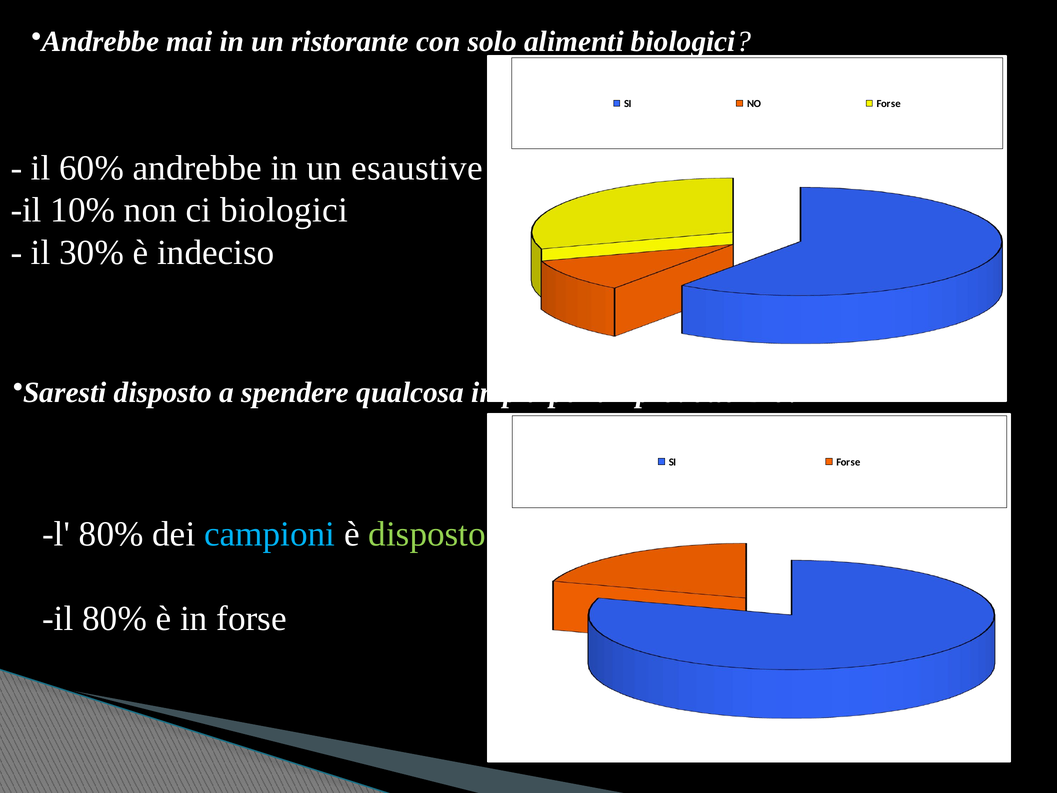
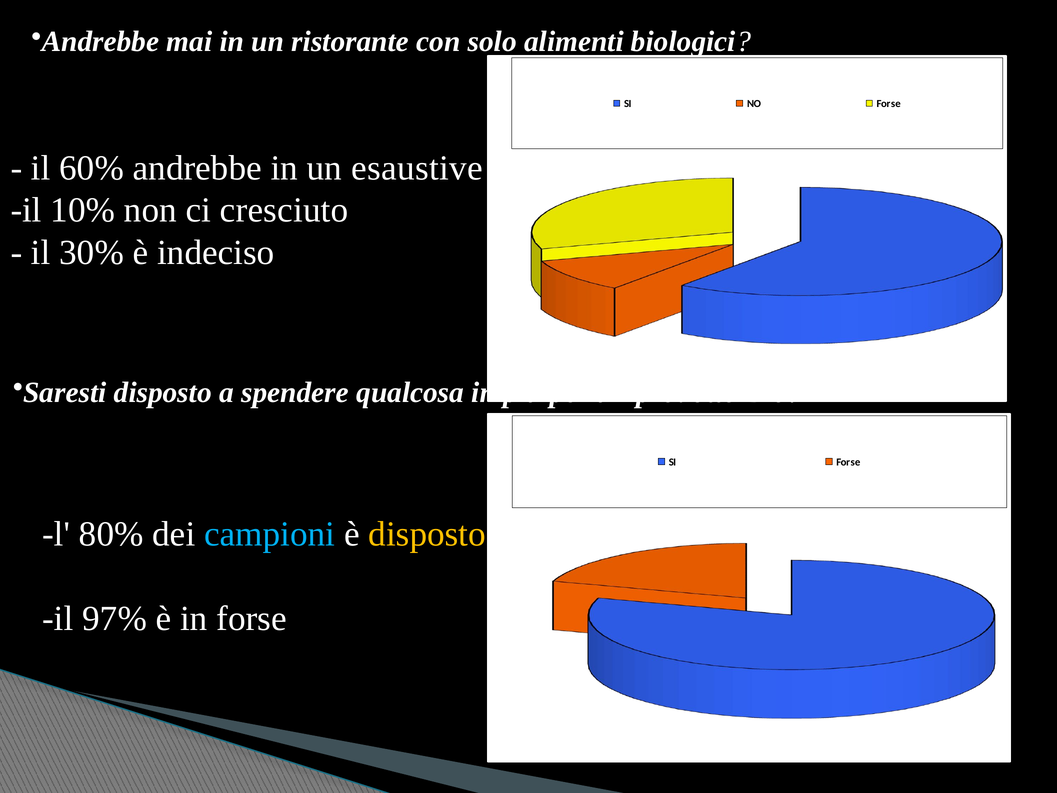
ci biologici: biologici -> cresciuto (284, 210)
disposto colour: light green -> yellow (427, 534)
il 80%: 80% -> 97% (115, 619)
